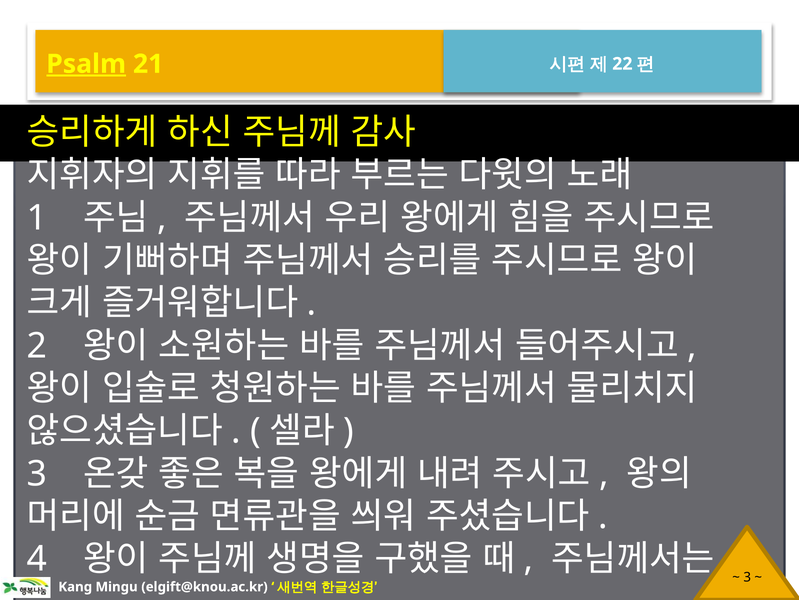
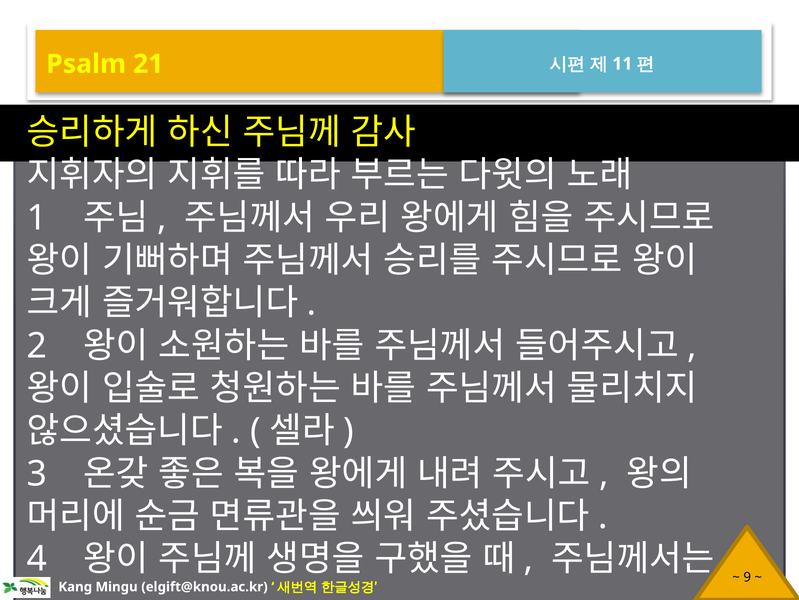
Psalm underline: present -> none (86, 64)
22: 22 -> 11 (622, 64)
3: 3 -> 9 (747, 577)
